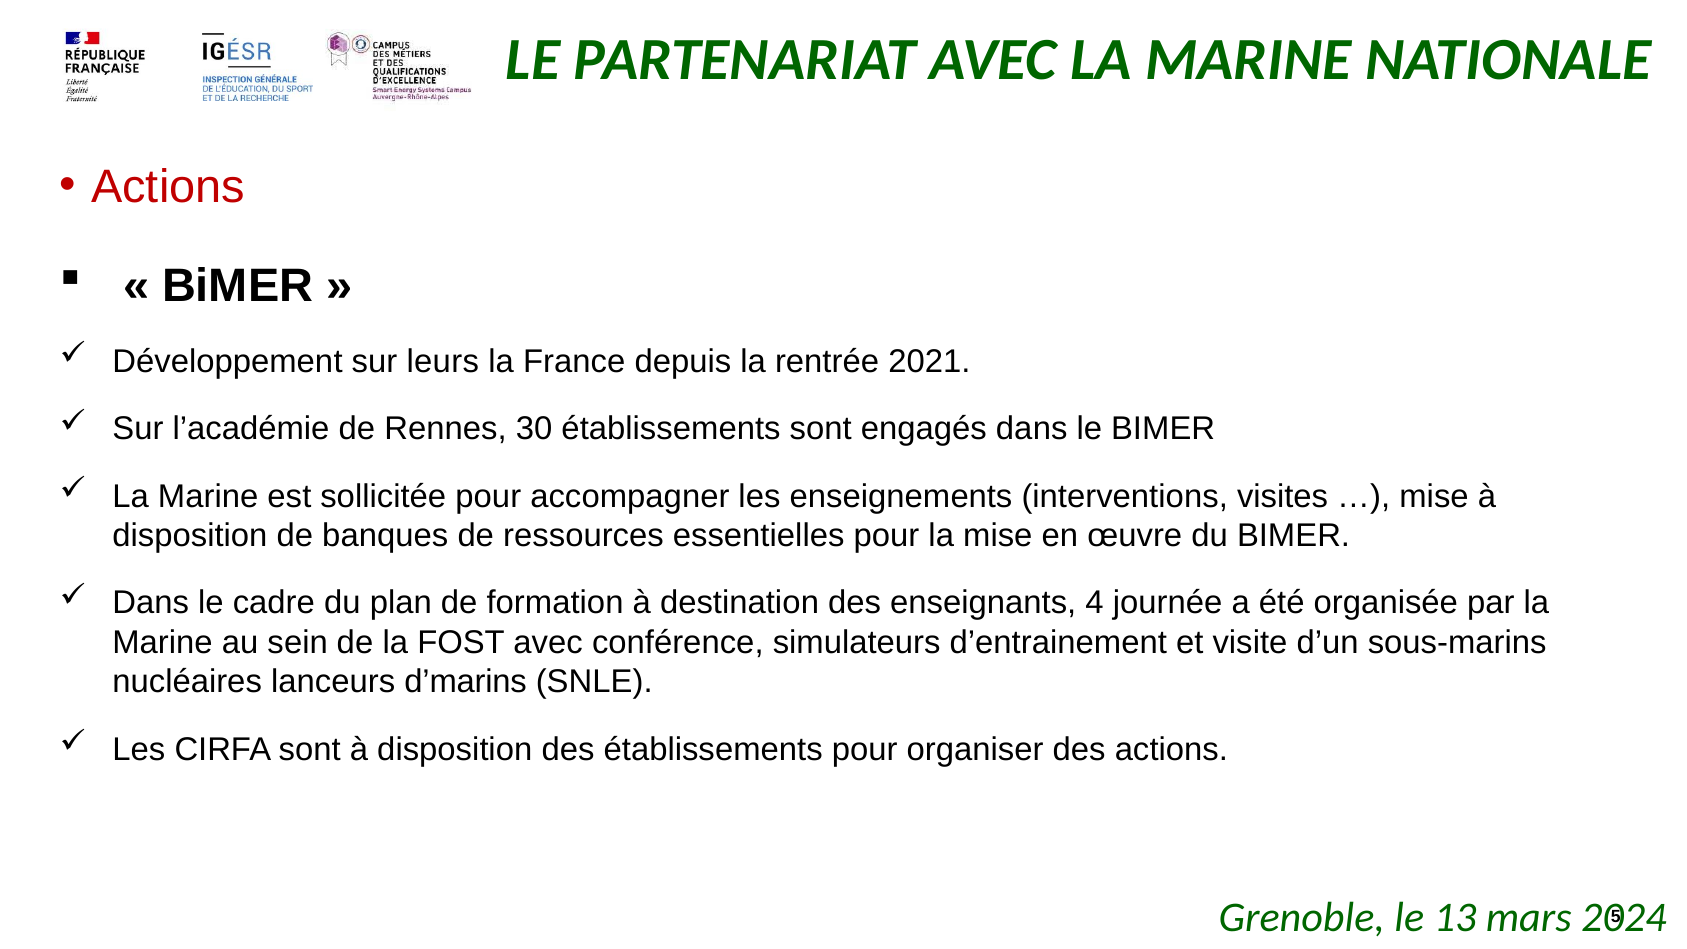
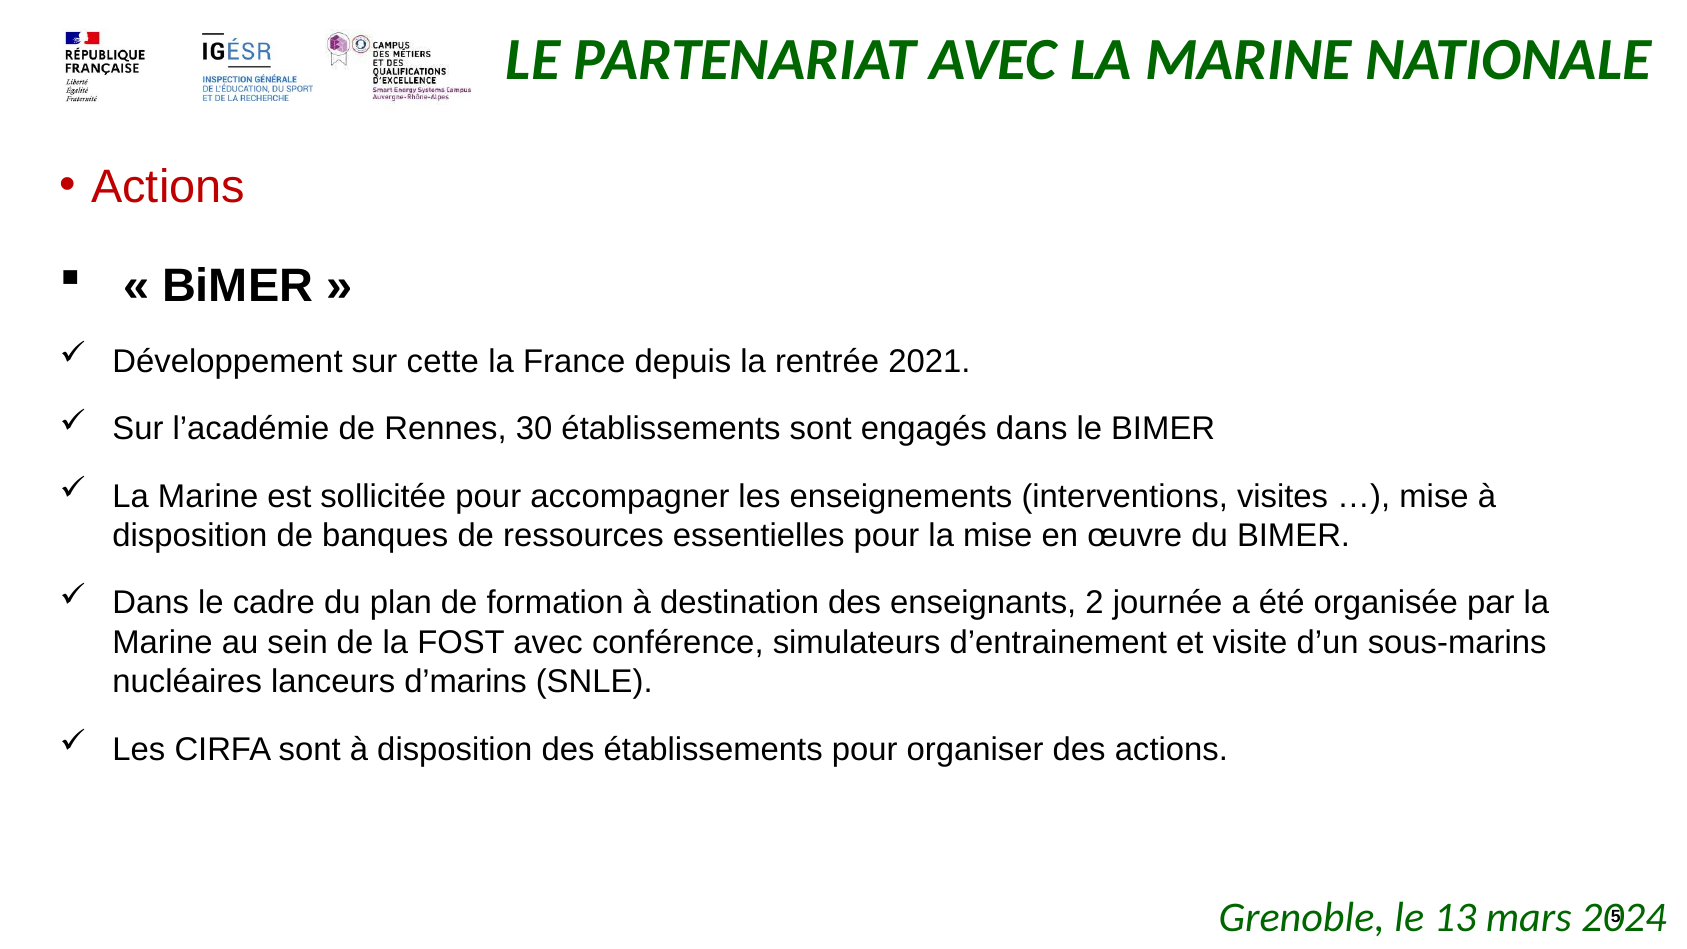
leurs: leurs -> cette (443, 361)
4: 4 -> 2 (1095, 603)
